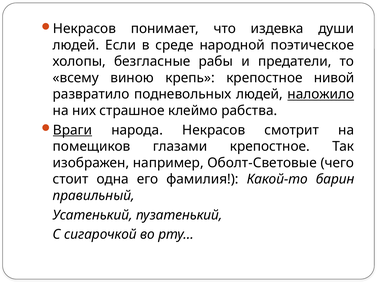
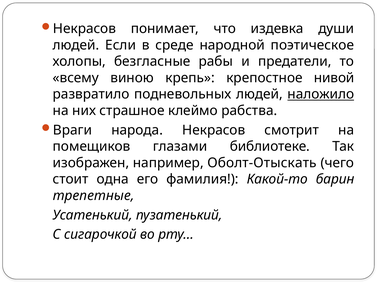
Враги underline: present -> none (72, 130)
глазами крепостное: крепостное -> библиотеке (270, 146)
Оболт-Световые: Оболт-Световые -> Оболт-Отыскать (262, 163)
правильный: правильный -> трепетные (94, 195)
